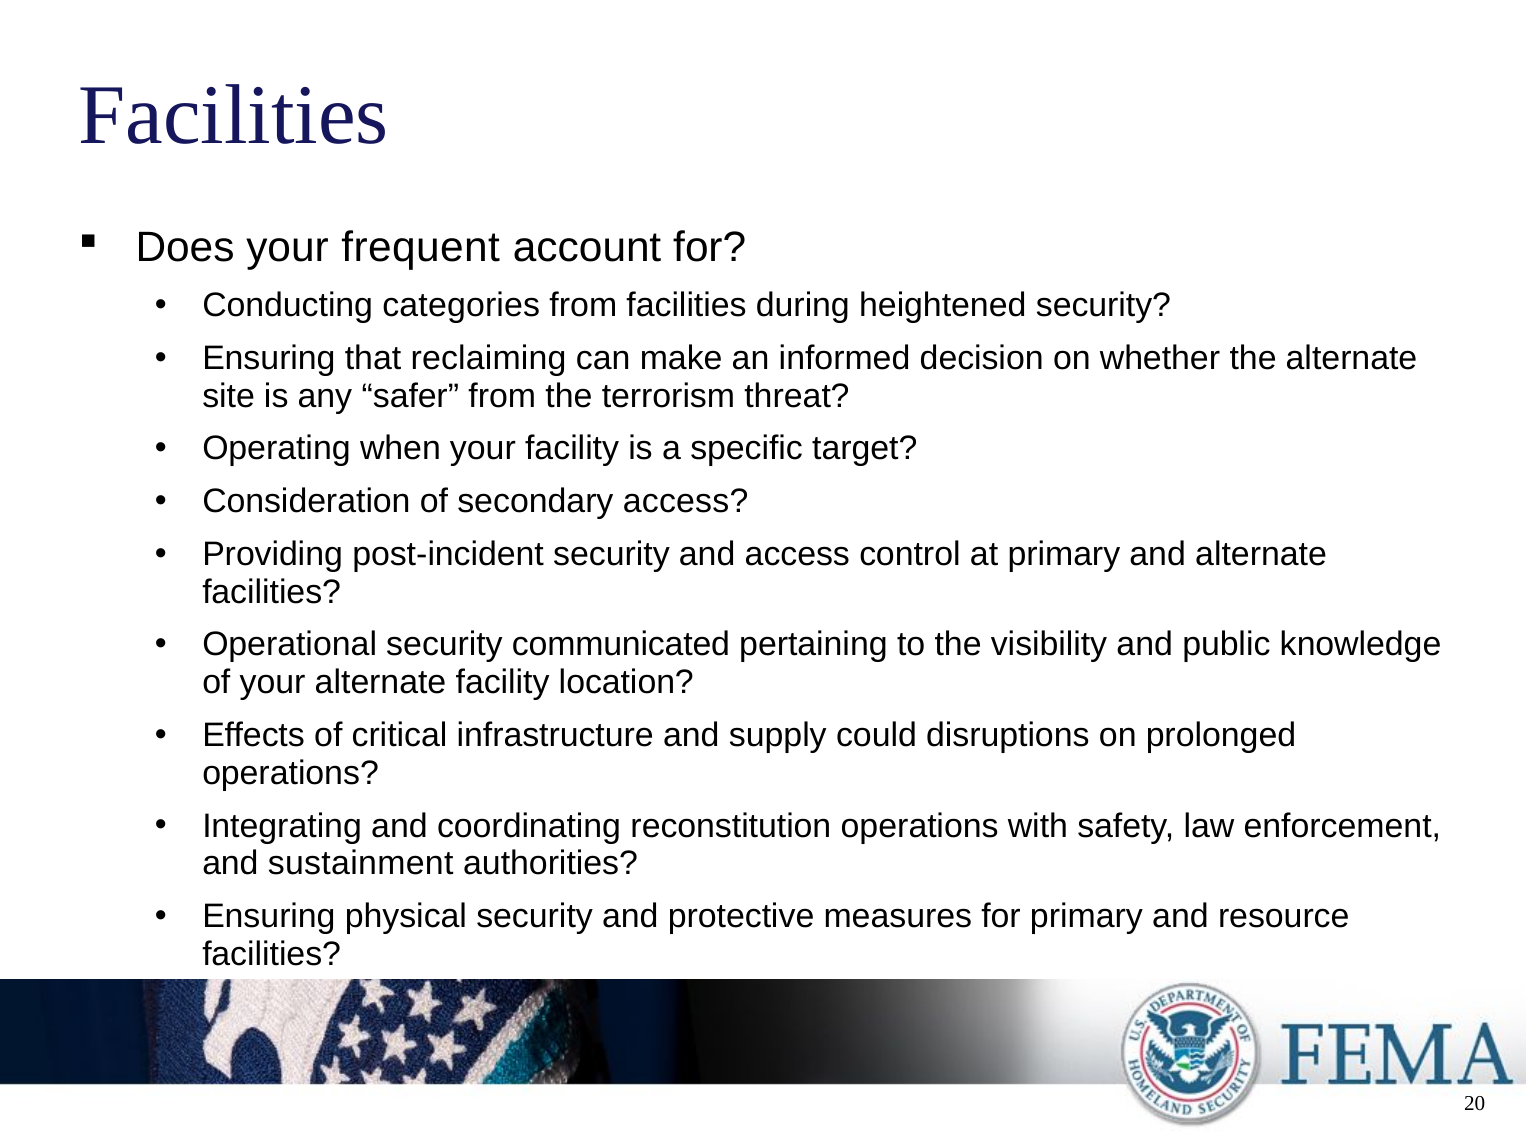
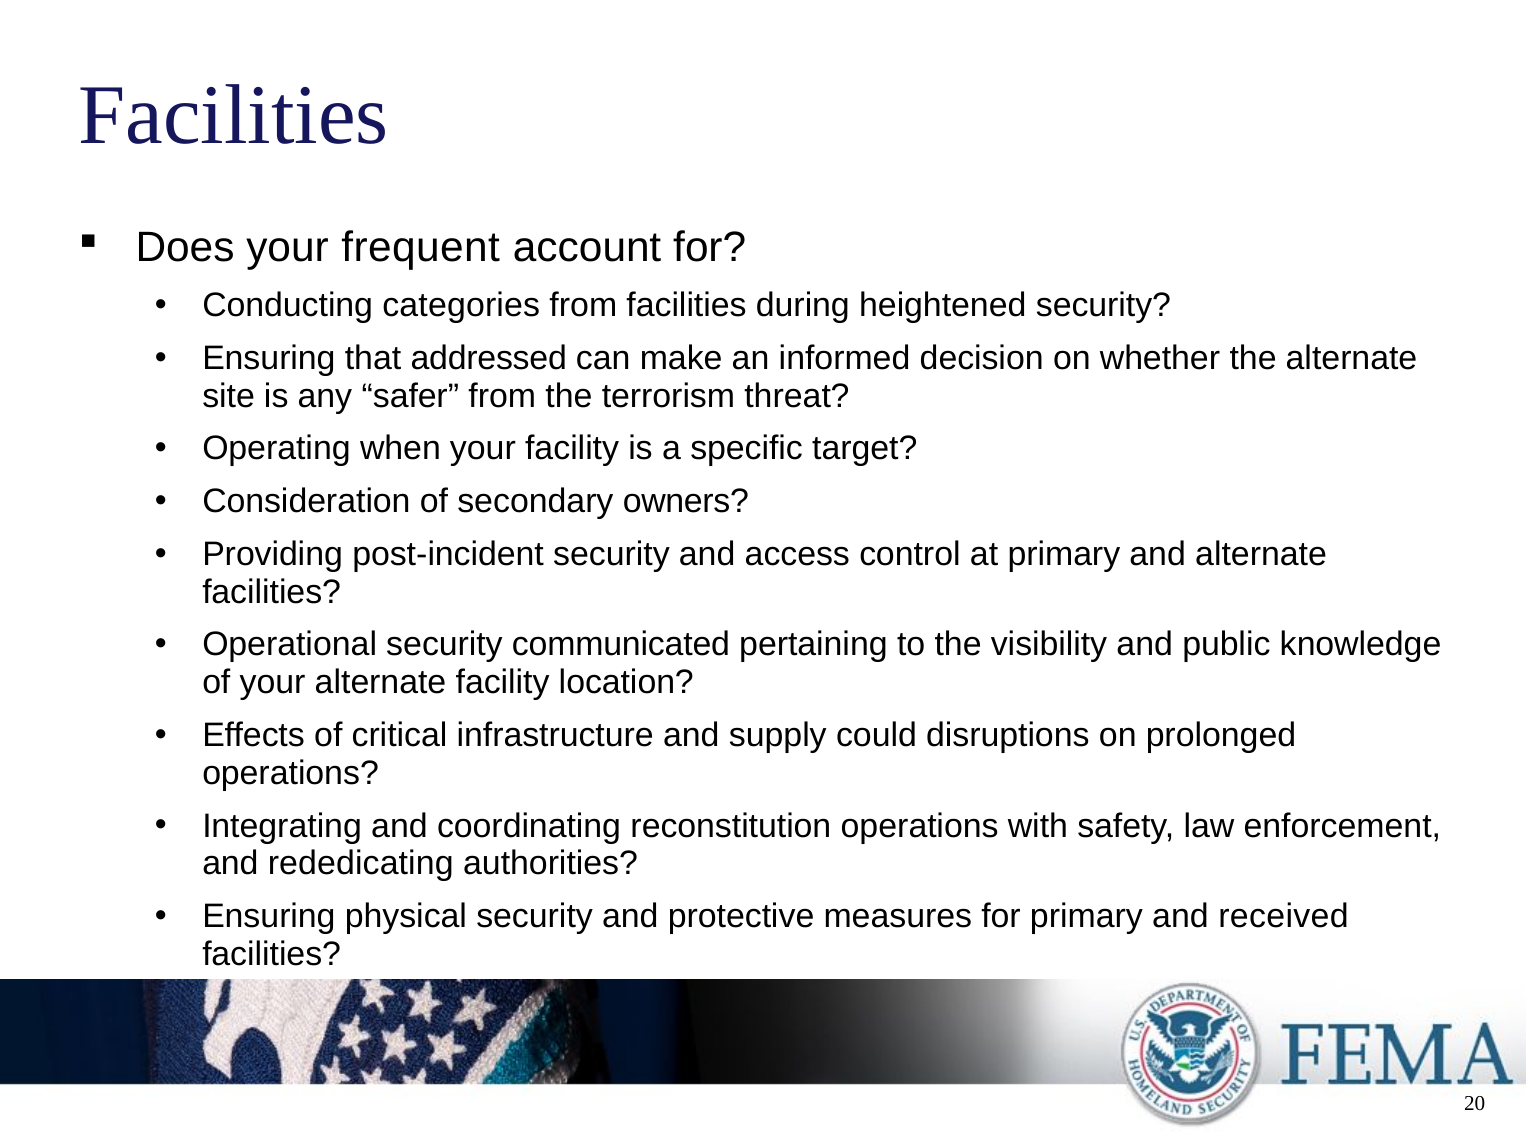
reclaiming: reclaiming -> addressed (489, 358)
secondary access: access -> owners (686, 501)
sustainment: sustainment -> rededicating (361, 863)
resource: resource -> received (1284, 916)
